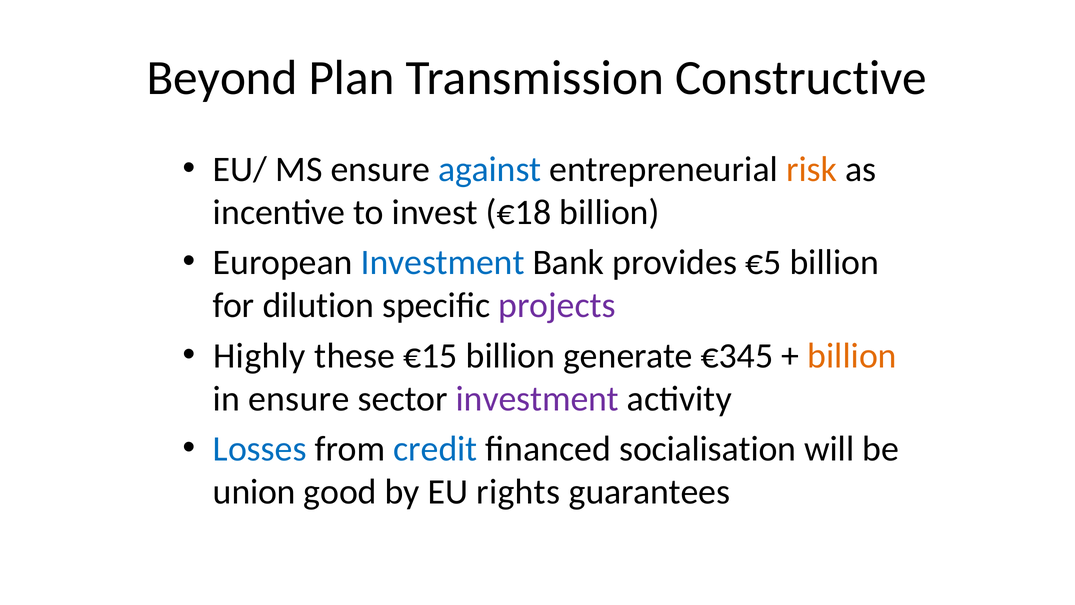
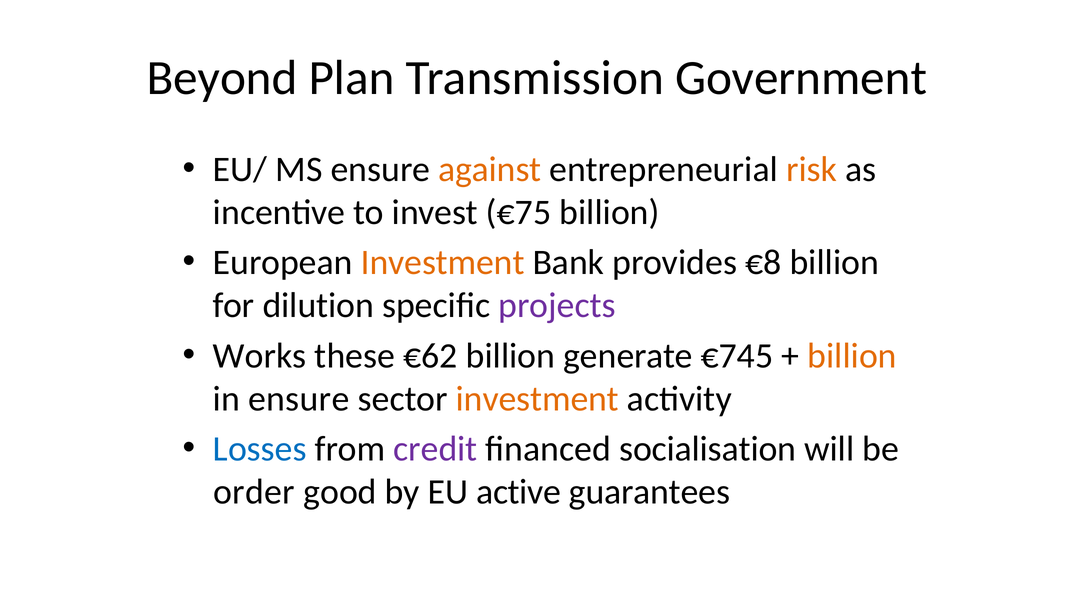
Constructive: Constructive -> Government (801, 78)
against colour: blue -> orange (490, 169)
€18: €18 -> €75 (519, 212)
Investment colour: blue -> orange (443, 262)
€5: €5 -> €8 (763, 262)
Highly: Highly -> Works (260, 356)
€15: €15 -> €62 (430, 356)
€345: €345 -> €745 (737, 356)
investment colour: purple -> orange (537, 399)
credit colour: blue -> purple (435, 449)
union: union -> order (254, 492)
rights: rights -> active (519, 492)
